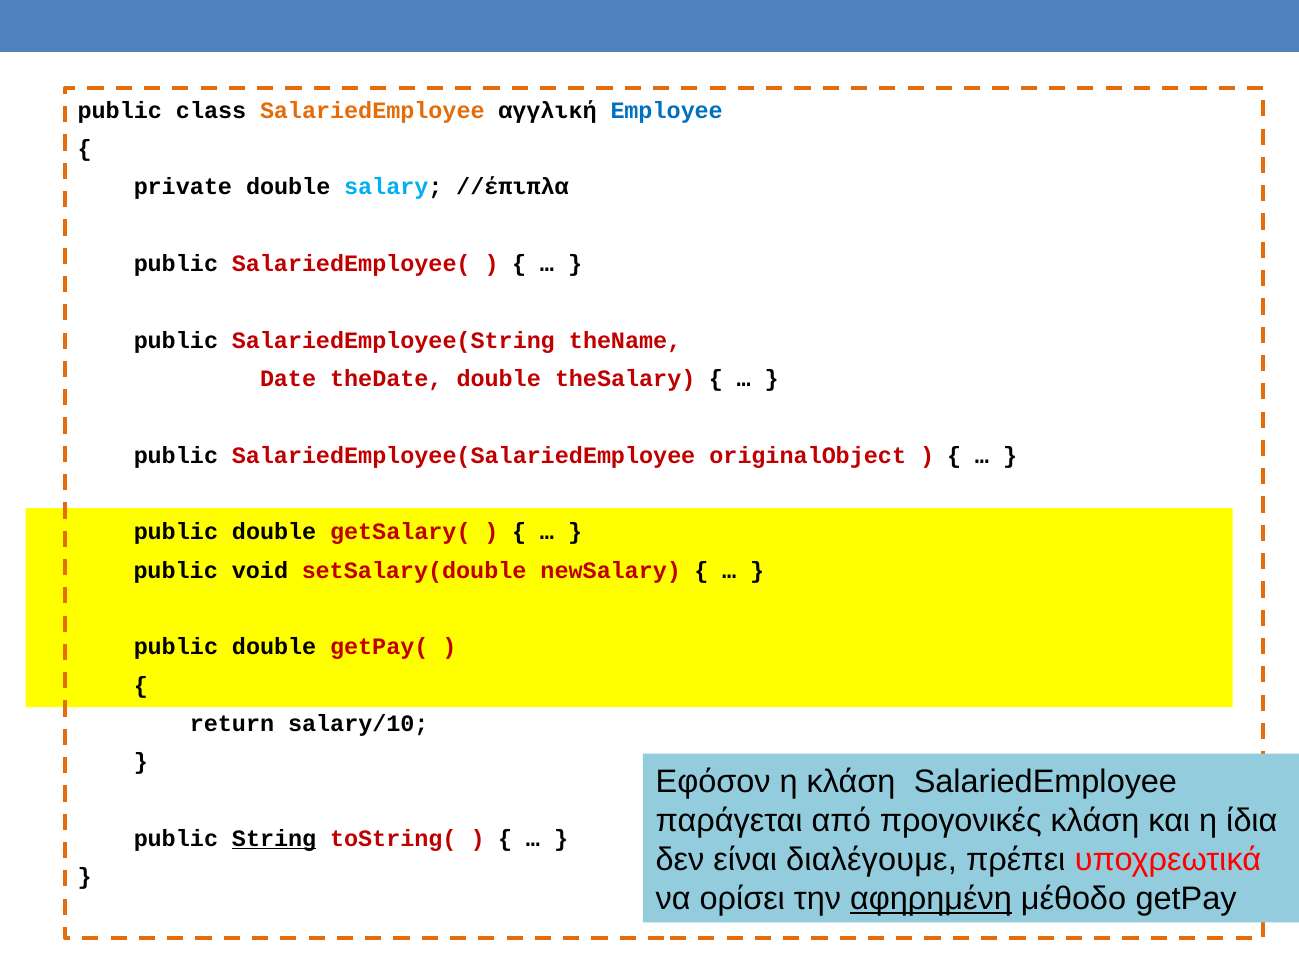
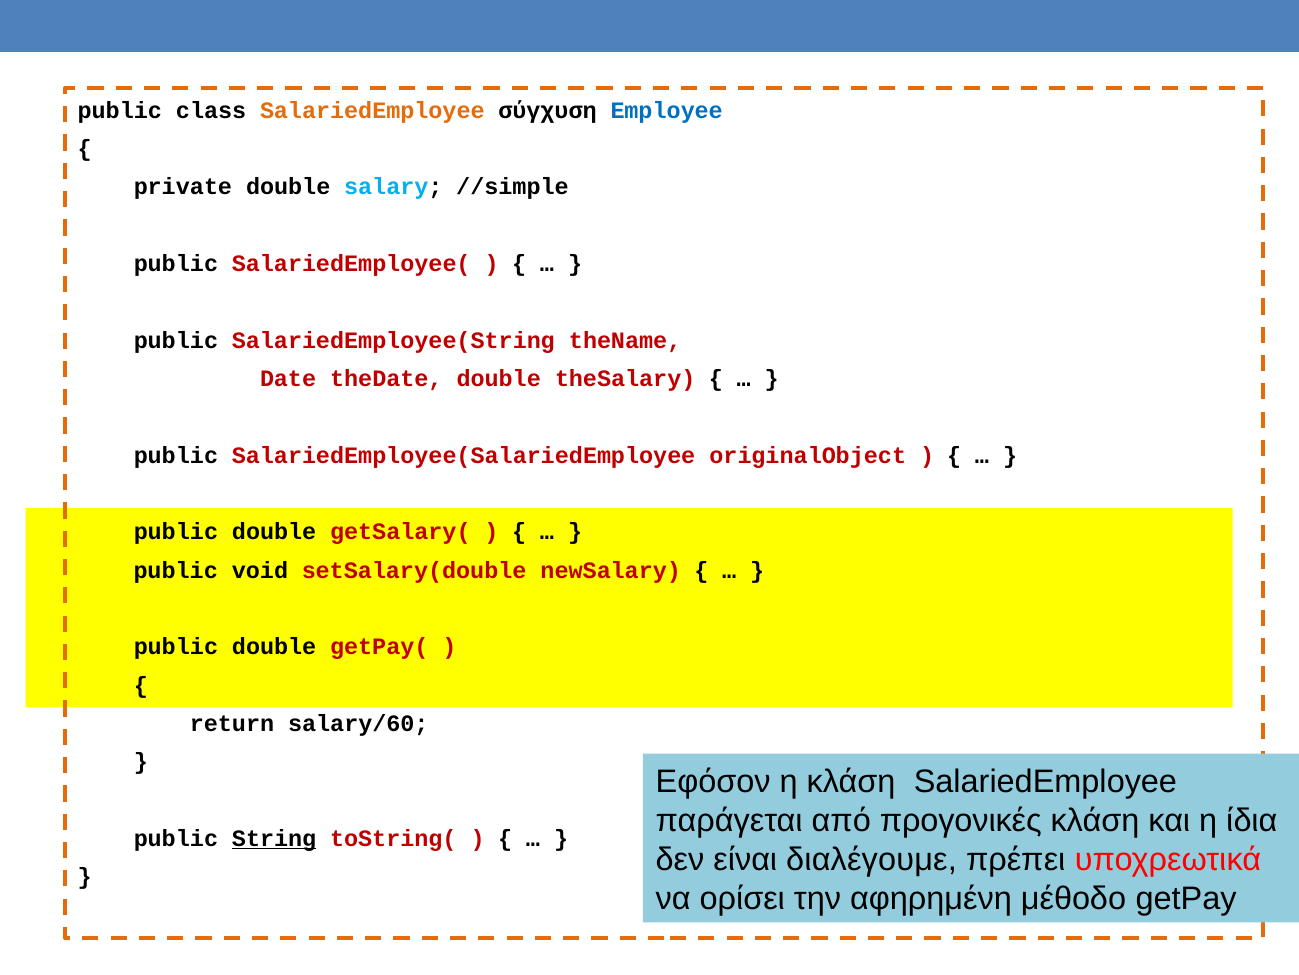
αγγλική: αγγλική -> σύγχυση (548, 110)
//έπιπλα: //έπιπλα -> //simple (512, 187)
salary/10: salary/10 -> salary/60 (358, 723)
αφηρημένη underline: present -> none (931, 898)
